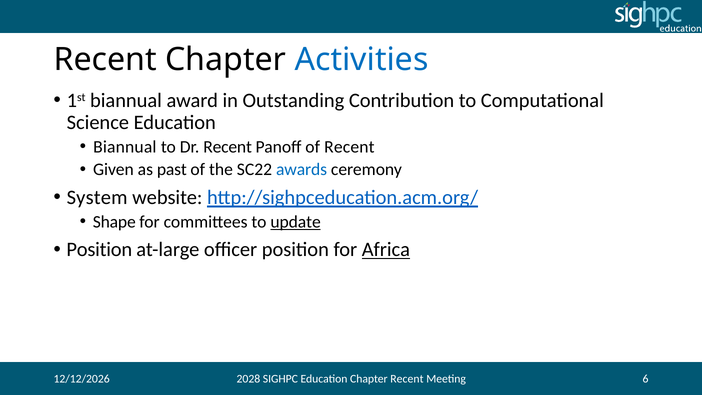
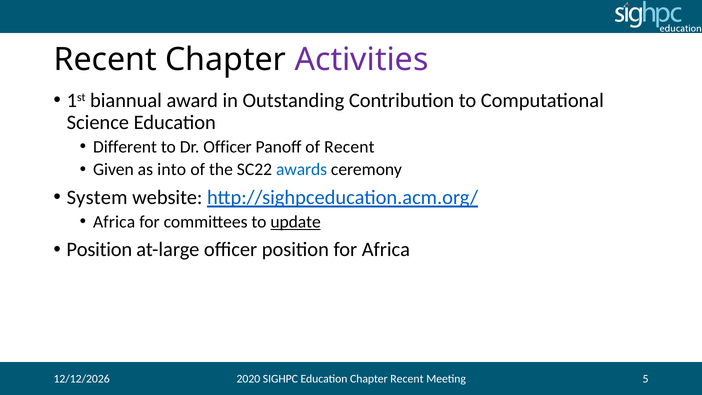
Activities colour: blue -> purple (362, 60)
Biannual: Biannual -> Different (125, 147)
Dr Recent: Recent -> Officer (228, 147)
past: past -> into (172, 169)
Shape: Shape -> Africa (114, 222)
Africa underline: present -> none (386, 250)
2028: 2028 -> 2020 (248, 379)
6: 6 -> 5 (646, 379)
